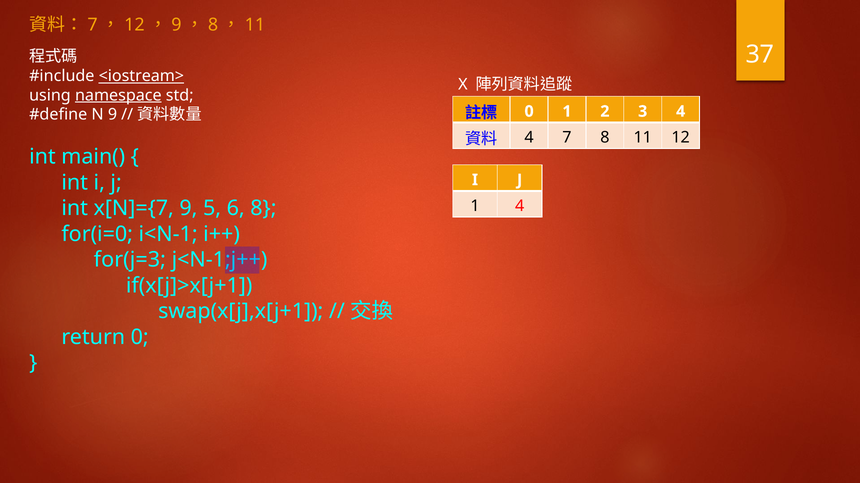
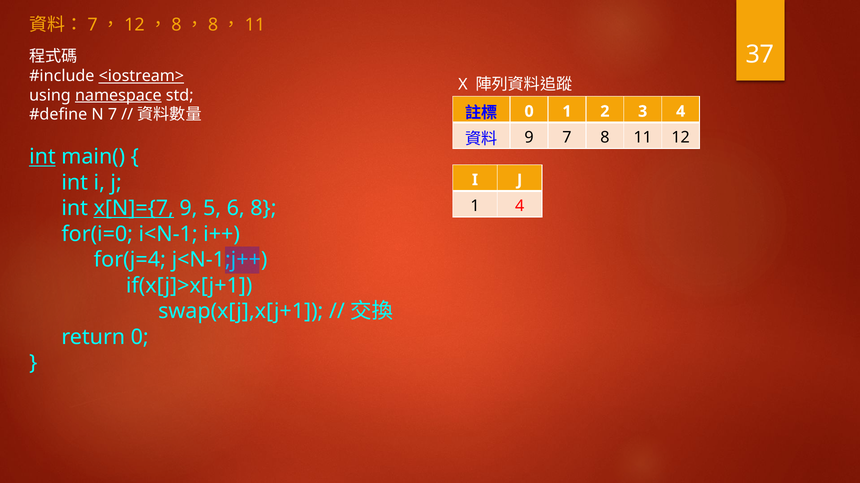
9: 9 -> 8 (176, 25)
N 9: 9 -> 7 (113, 115)
4: 4 -> 9 (529, 138)
int underline: none -> present (42, 157)
x[N]={7 underline: none -> present (134, 209)
for(j=3: for(j=3 -> for(j=4 (130, 260)
